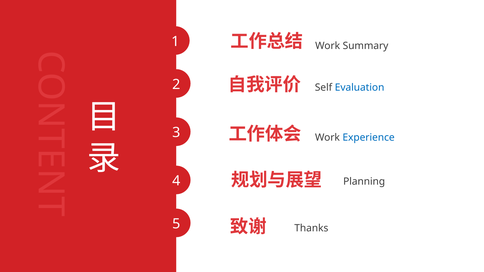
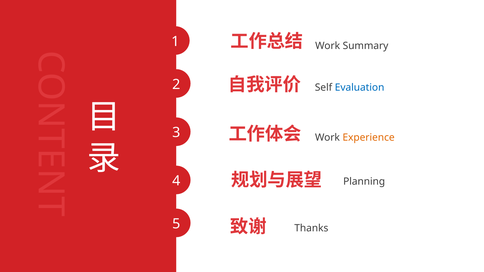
Experience colour: blue -> orange (369, 138)
